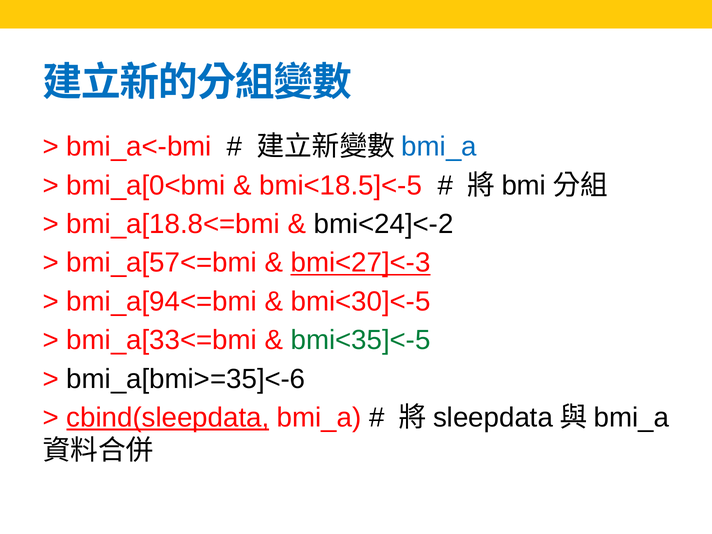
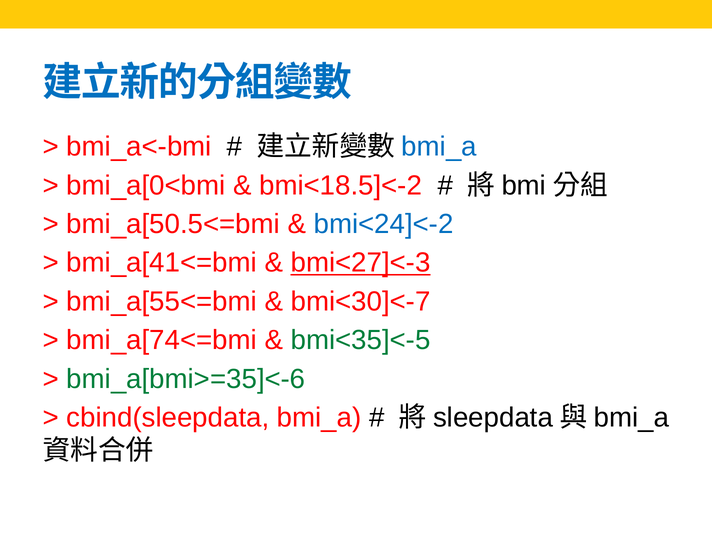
bmi<18.5]<-5: bmi<18.5]<-5 -> bmi<18.5]<-2 (341, 185)
bmi_a[18.8<=bmi: bmi_a[18.8<=bmi -> bmi_a[50.5<=bmi (173, 224)
bmi<24]<-2 colour: black -> blue (384, 224)
bmi_a[57<=bmi: bmi_a[57<=bmi -> bmi_a[41<=bmi (162, 263)
bmi_a[94<=bmi: bmi_a[94<=bmi -> bmi_a[55<=bmi (162, 302)
bmi<30]<-5: bmi<30]<-5 -> bmi<30]<-7 (361, 302)
bmi_a[33<=bmi: bmi_a[33<=bmi -> bmi_a[74<=bmi (162, 340)
bmi_a[bmi>=35]<-6 colour: black -> green (186, 379)
cbind(sleepdata underline: present -> none (168, 418)
